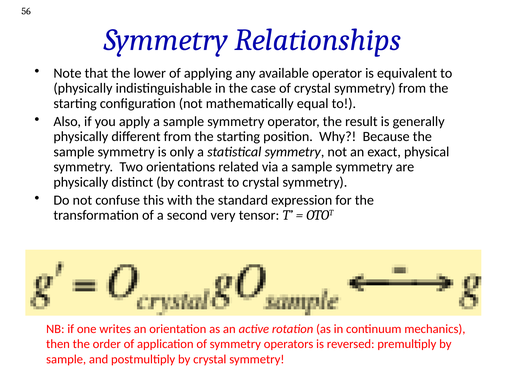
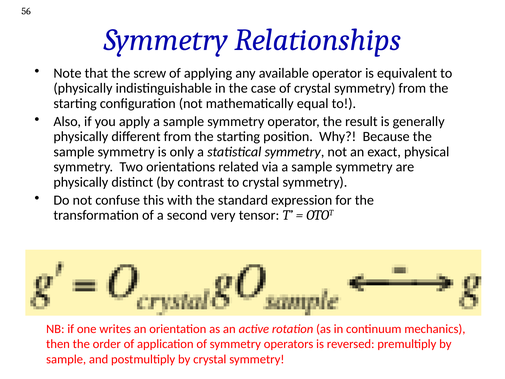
lower: lower -> screw (150, 73)
